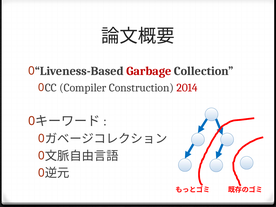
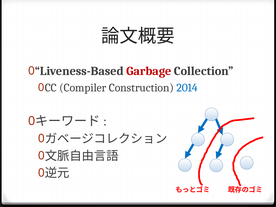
2014 colour: red -> blue (187, 88)
